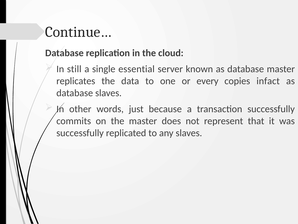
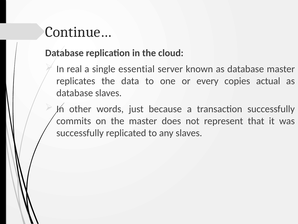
still: still -> real (74, 69)
infact: infact -> actual (268, 81)
